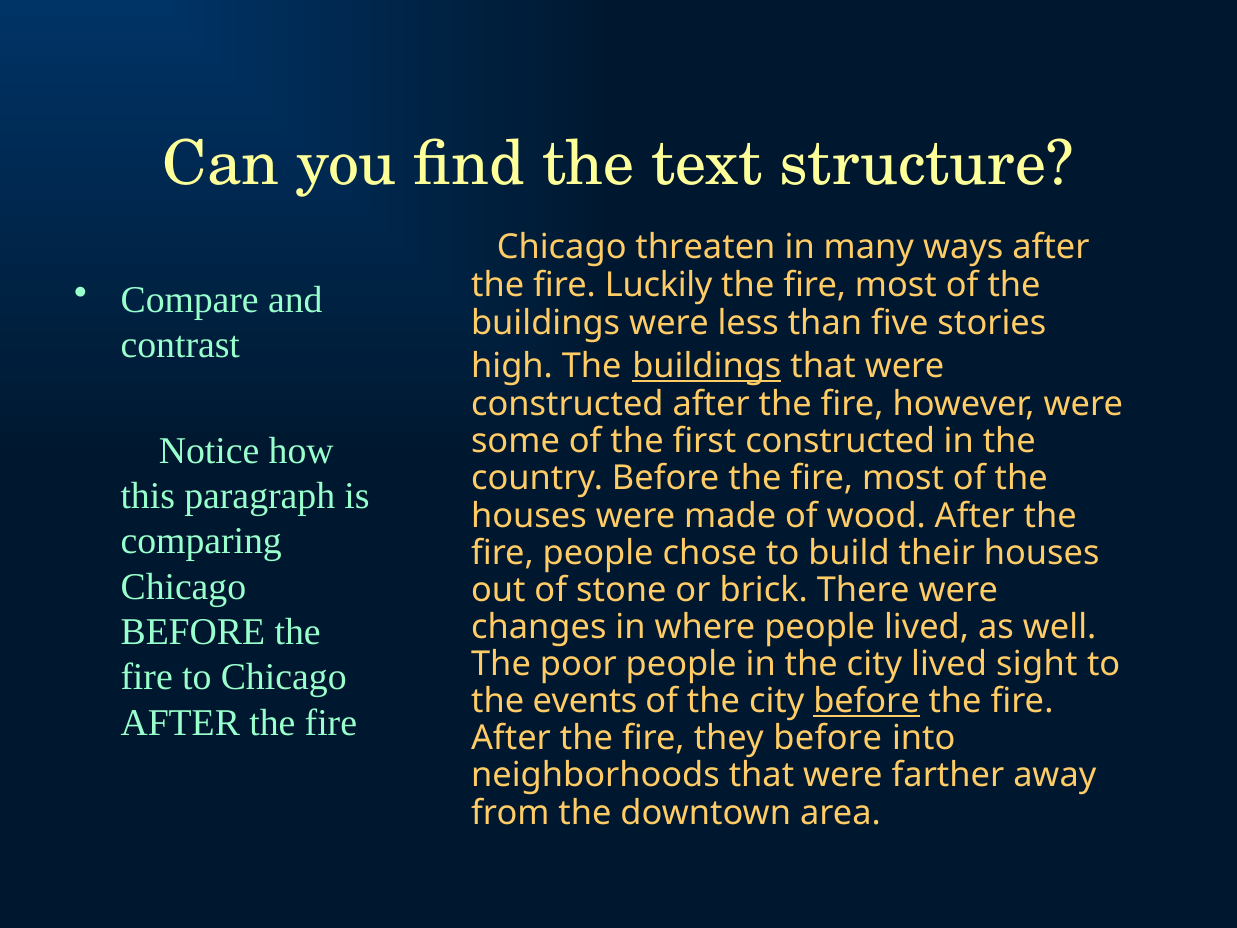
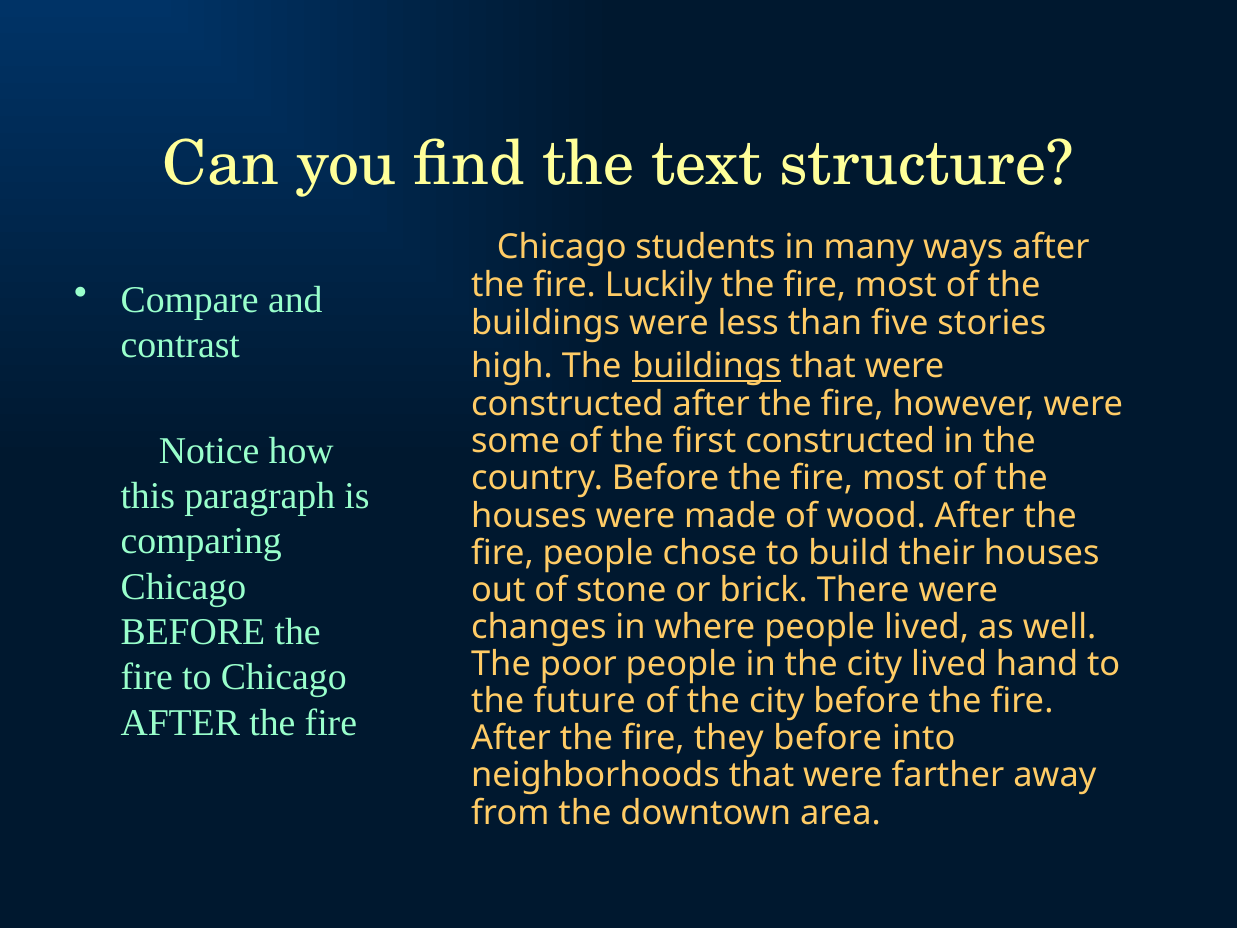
threaten: threaten -> students (706, 247)
sight: sight -> hand (1037, 664)
events: events -> future (585, 701)
before underline: present -> none (867, 701)
